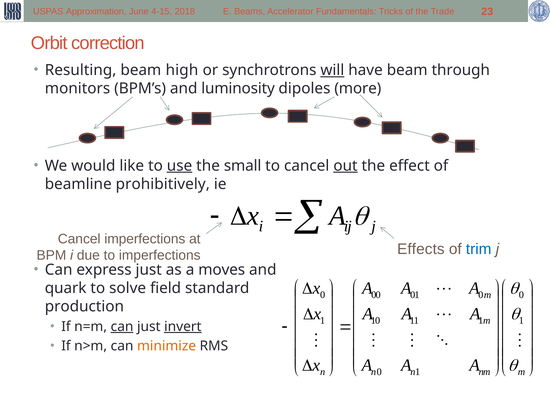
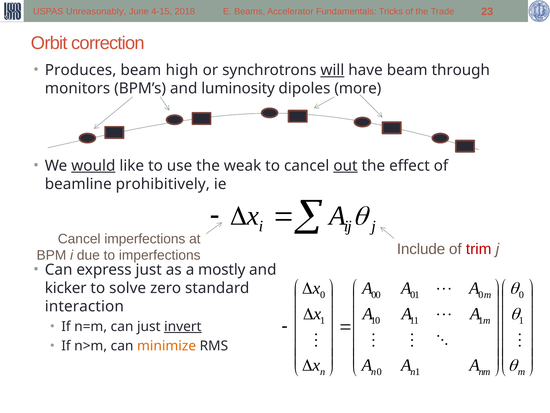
Approximation: Approximation -> Unreasonably (96, 12)
Resulting: Resulting -> Produces (81, 70)
would underline: none -> present (93, 165)
use underline: present -> none (180, 165)
small: small -> weak (243, 165)
Effects: Effects -> Include (421, 249)
trim colour: blue -> red (479, 249)
moves: moves -> mostly (222, 269)
quark: quark -> kicker (66, 288)
field: field -> zero (166, 288)
production: production -> interaction (84, 306)
can underline: present -> none (122, 326)
